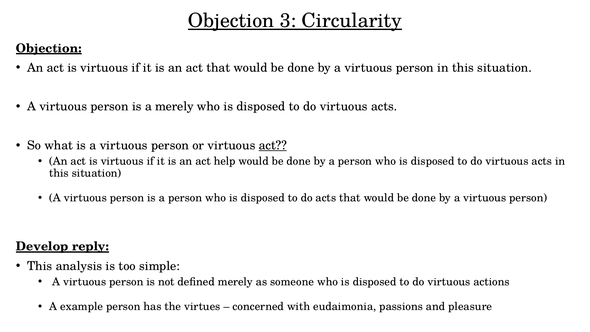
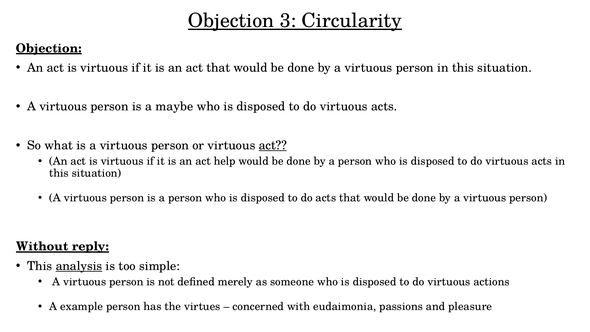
a merely: merely -> maybe (174, 107)
Develop: Develop -> Without (42, 247)
analysis underline: none -> present (79, 266)
